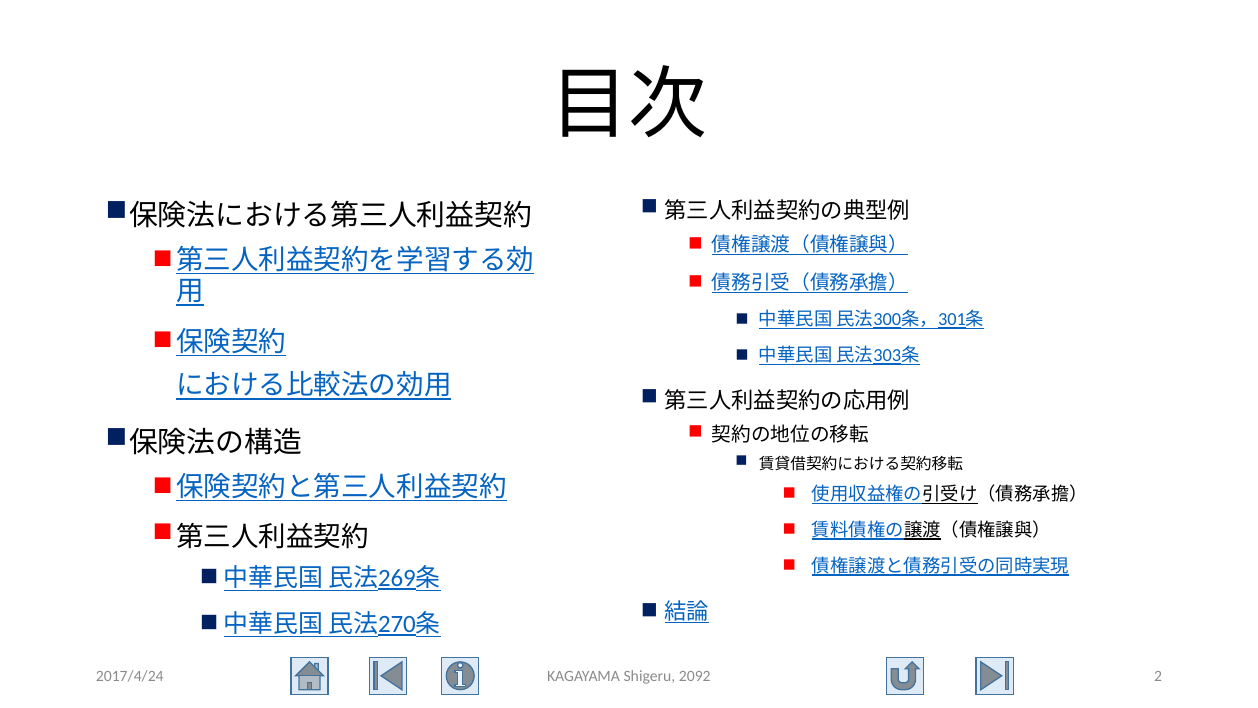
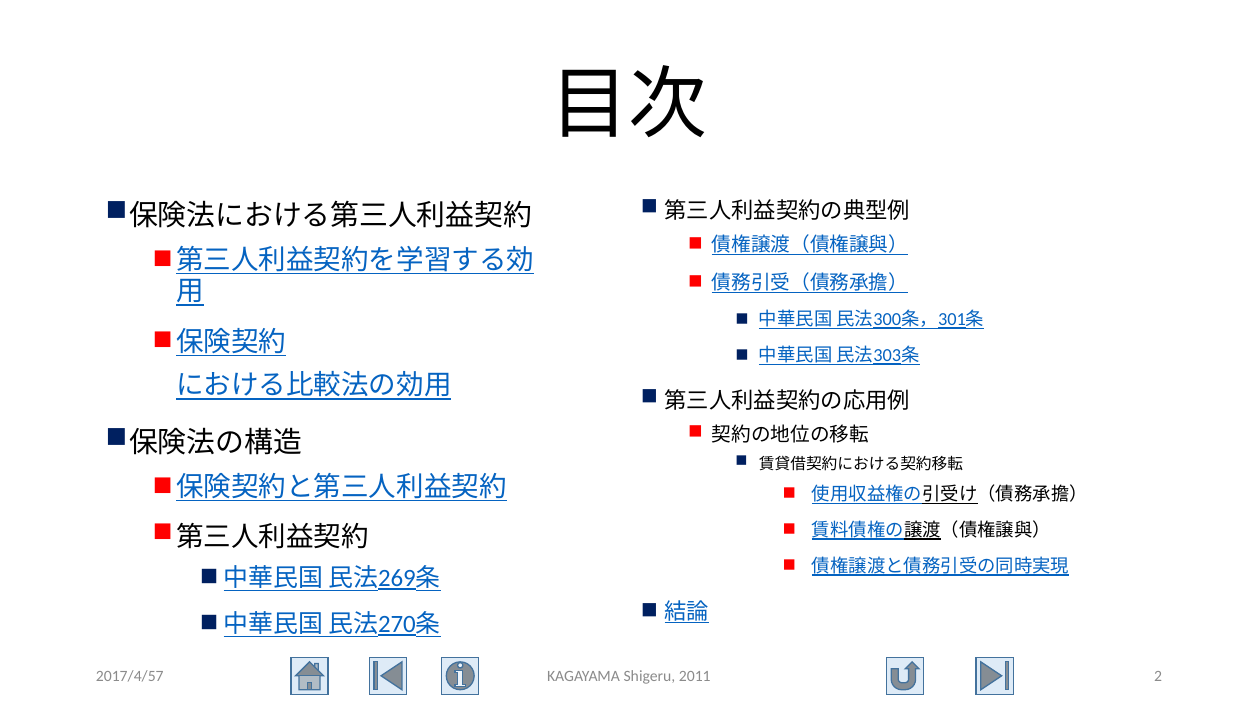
2017/4/24: 2017/4/24 -> 2017/4/57 (130, 676)
2092: 2092 -> 2011 (695, 676)
